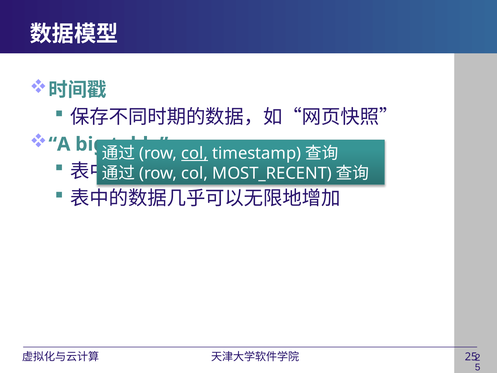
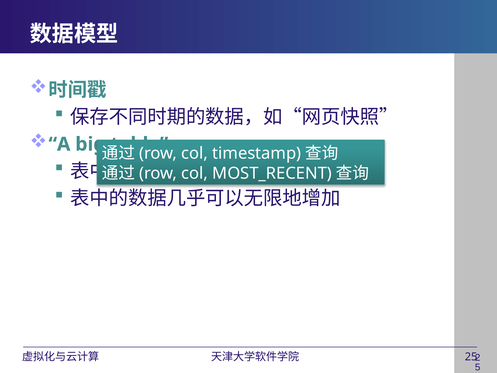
col underline: present -> none (195, 153)
